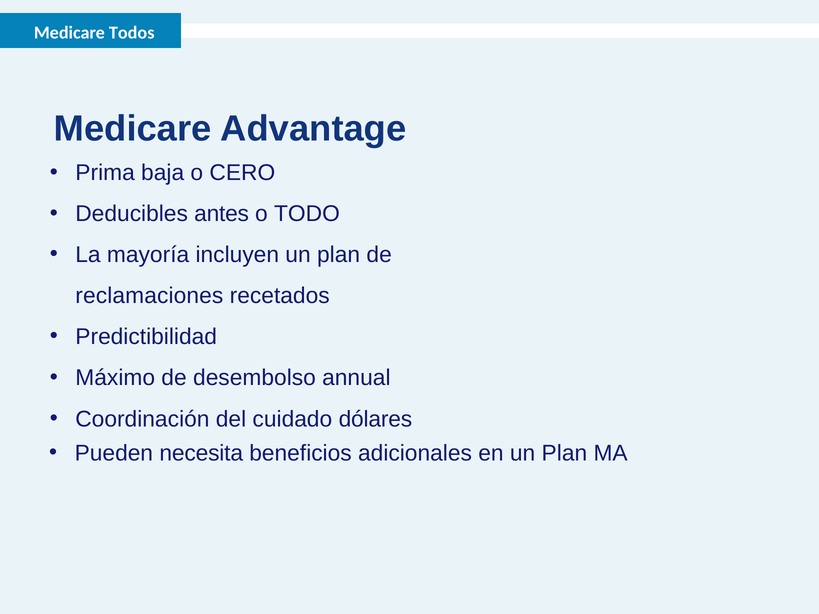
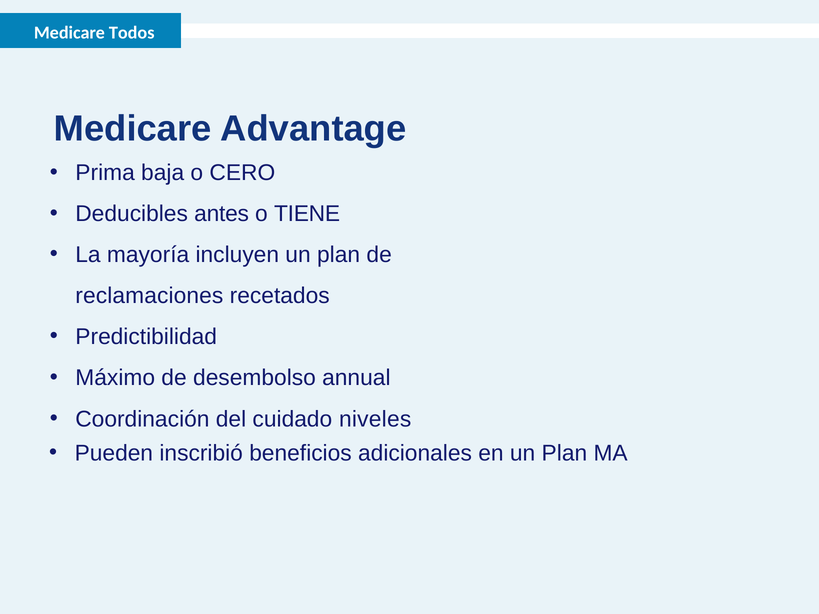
TODO: TODO -> TIENE (307, 214)
dólares: dólares -> niveles (375, 419)
necesita: necesita -> inscribió (201, 453)
